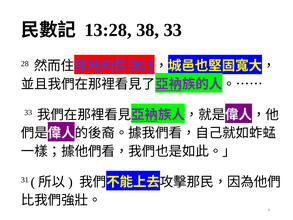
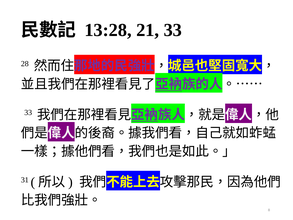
38: 38 -> 21 (148, 30)
